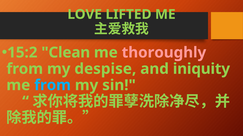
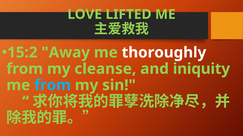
Clean: Clean -> Away (66, 53)
thoroughly colour: pink -> white (164, 53)
despise: despise -> cleanse (105, 69)
